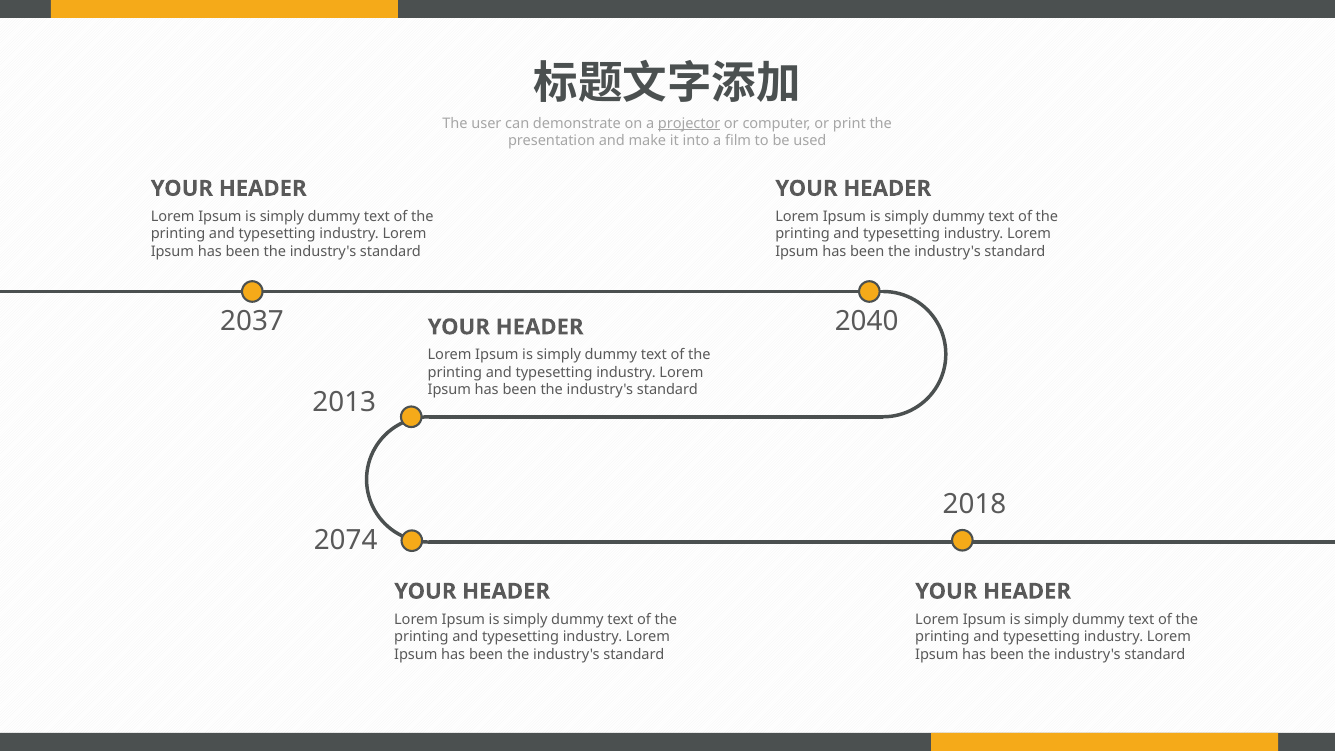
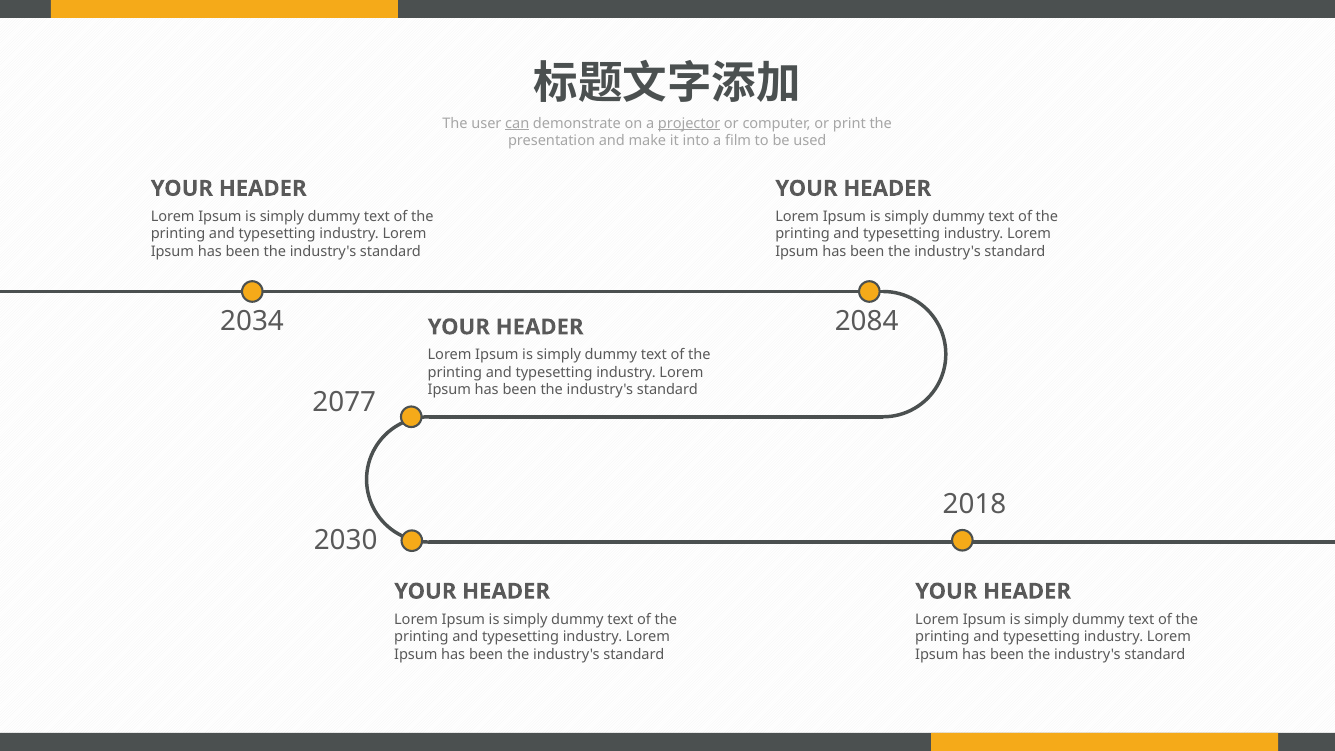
can underline: none -> present (517, 123)
2037: 2037 -> 2034 (252, 322)
2040: 2040 -> 2084 (867, 322)
2013: 2013 -> 2077 (344, 403)
2074: 2074 -> 2030 (346, 541)
